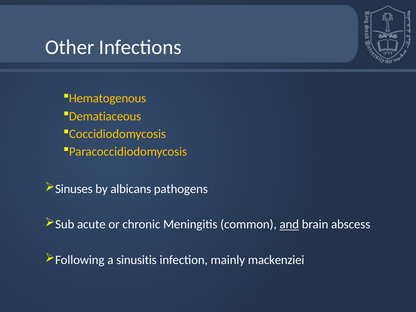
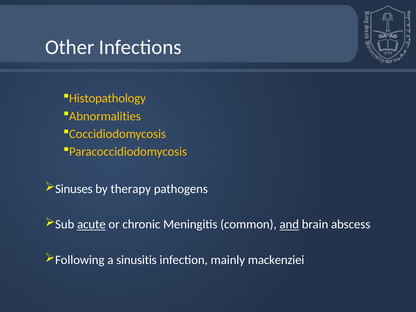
Hematogenous: Hematogenous -> Histopathology (107, 98)
Dematiaceous: Dematiaceous -> Abnormalities (105, 116)
albicans: albicans -> therapy (131, 189)
acute underline: none -> present (91, 224)
